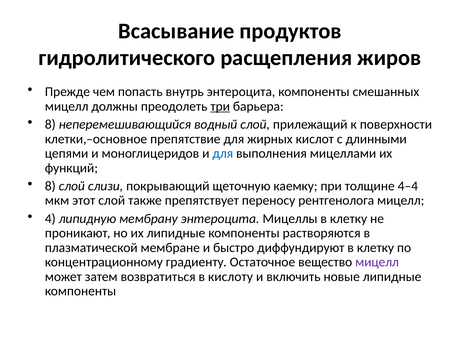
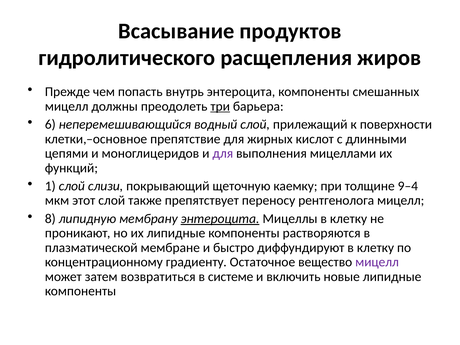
8: 8 -> 6 (50, 124)
для colour: blue -> purple (223, 153)
8: 8 -> 1 (50, 186)
4–4: 4–4 -> 9–4 (408, 186)
4: 4 -> 8 (50, 219)
энтероцита underline: none -> present (220, 219)
кислоту: кислоту -> системе (231, 277)
